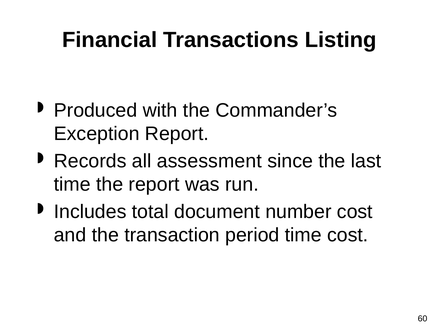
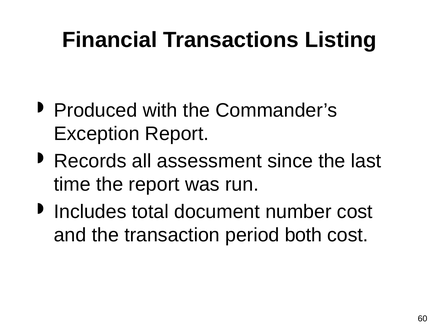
period time: time -> both (303, 235)
